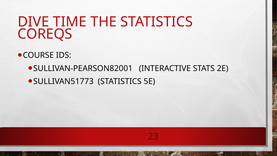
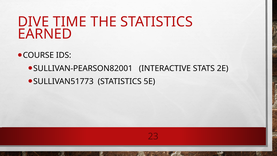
COREQS: COREQS -> EARNED (45, 34)
